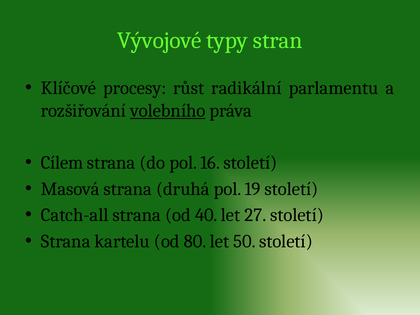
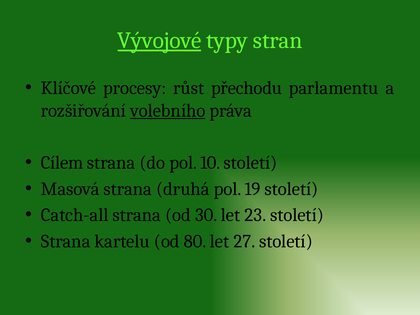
Vývojové underline: none -> present (159, 40)
radikální: radikální -> přechodu (247, 88)
16: 16 -> 10 (210, 163)
40: 40 -> 30 (206, 215)
27: 27 -> 23 (255, 215)
50: 50 -> 27 (244, 241)
